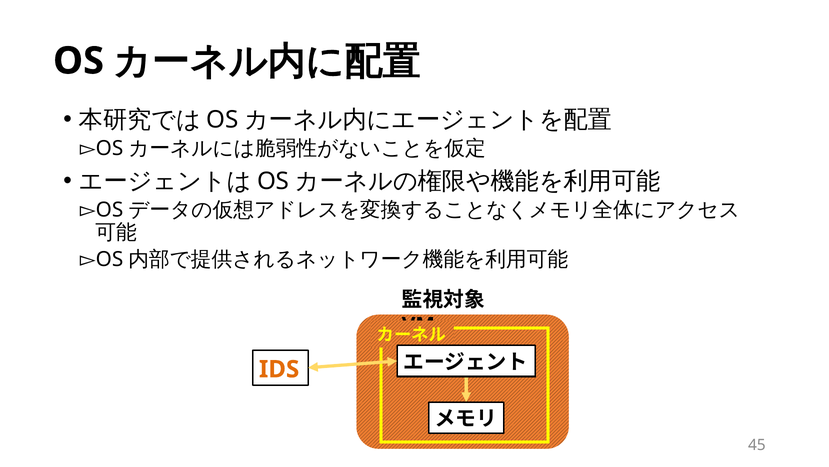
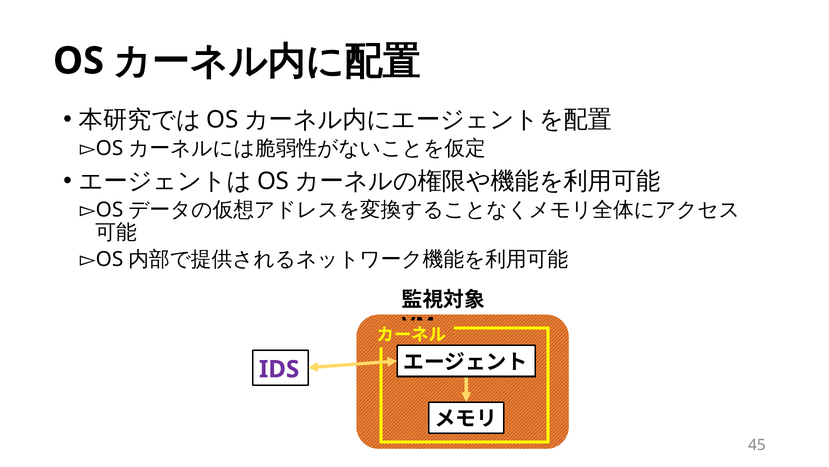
IDS colour: orange -> purple (279, 369)
